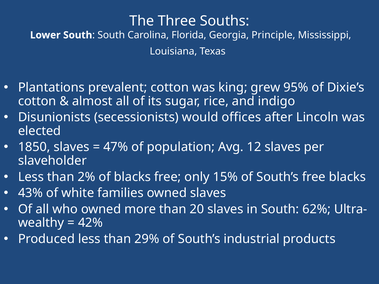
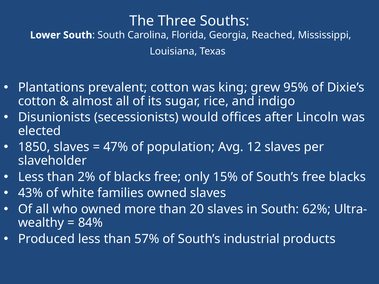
Principle: Principle -> Reached (273, 35)
42%: 42% -> 84% (90, 223)
29%: 29% -> 57% (147, 239)
